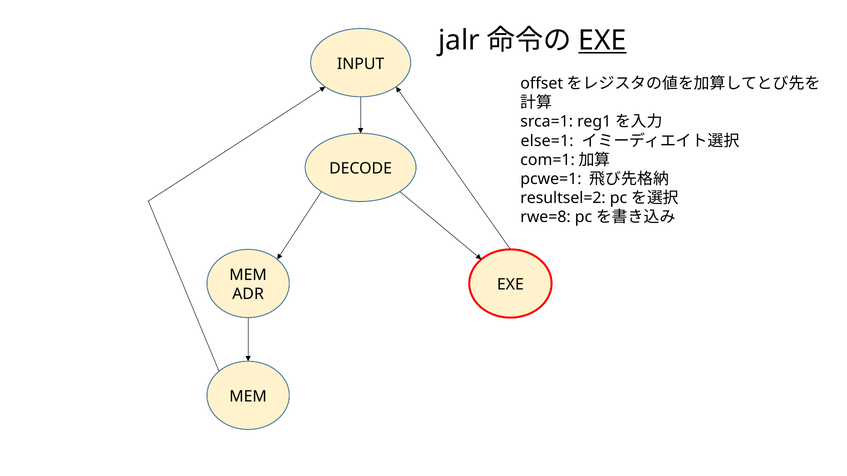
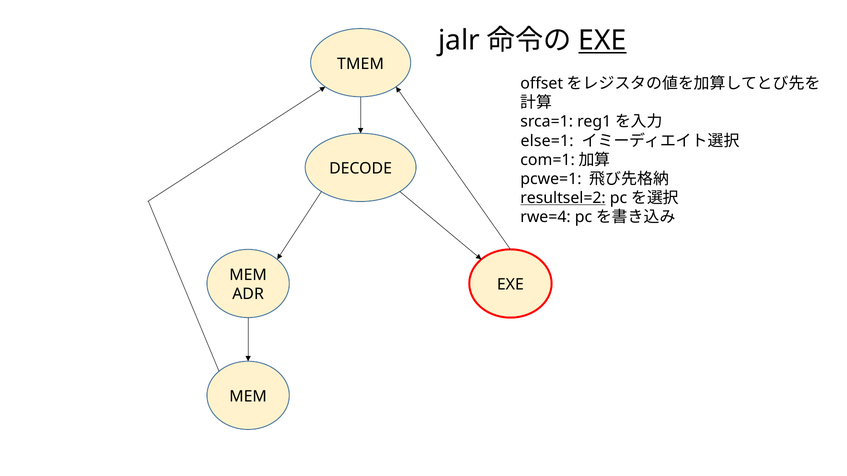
INPUT: INPUT -> TMEM (361, 64)
resultsel=2 underline: none -> present (563, 198)
rwe=8: rwe=8 -> rwe=4 (546, 217)
